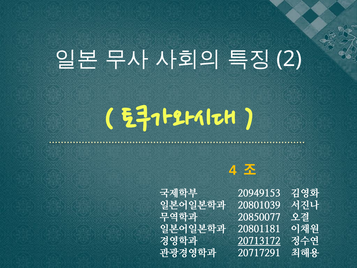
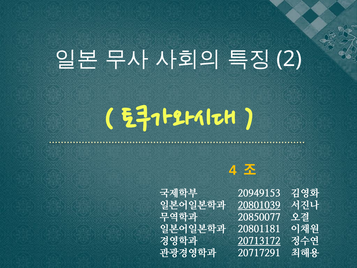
20801039 underline: none -> present (259, 205)
